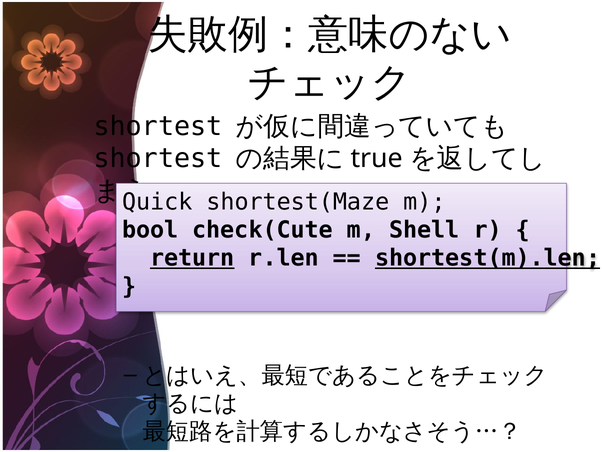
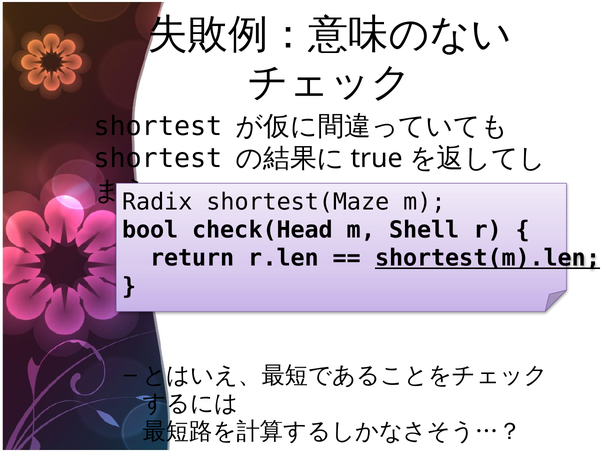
Quick: Quick -> Radix (157, 202)
check(Cute: check(Cute -> check(Head (263, 230)
return underline: present -> none (192, 258)
